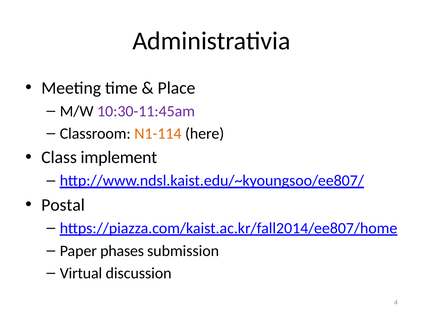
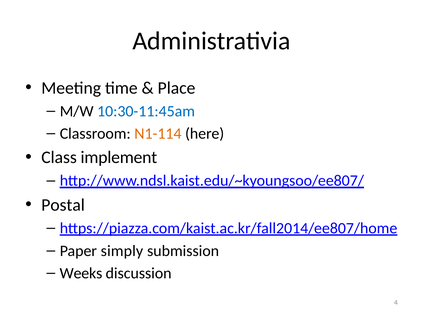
10:30-11:45am colour: purple -> blue (146, 111)
phases: phases -> simply (122, 251)
Virtual: Virtual -> Weeks (81, 273)
